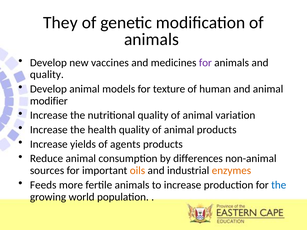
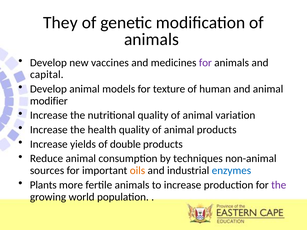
quality: quality -> capital (47, 75)
agents: agents -> double (125, 144)
differences: differences -> techniques (198, 159)
enzymes colour: orange -> blue (231, 171)
Feeds: Feeds -> Plants (43, 185)
the colour: blue -> purple (279, 185)
